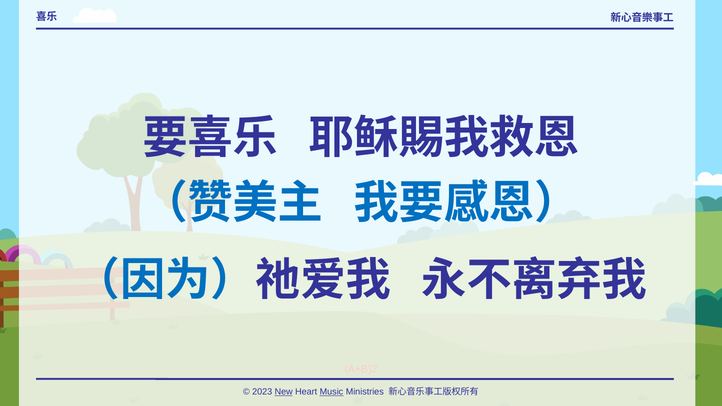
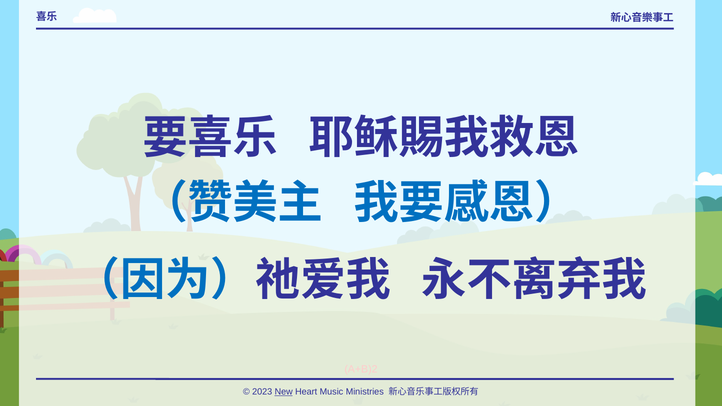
Music underline: present -> none (331, 392)
